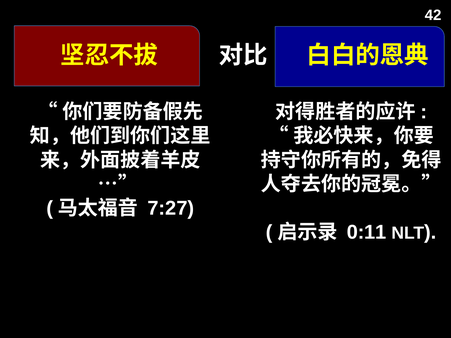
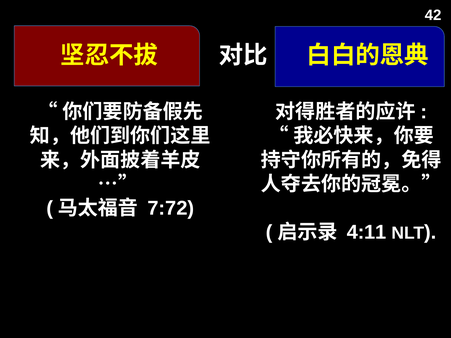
7:27: 7:27 -> 7:72 (171, 208)
0:11: 0:11 -> 4:11 (367, 232)
